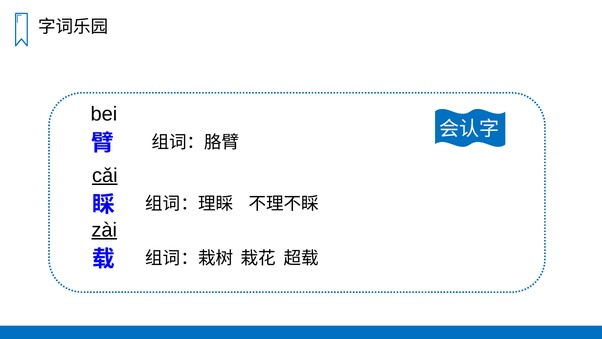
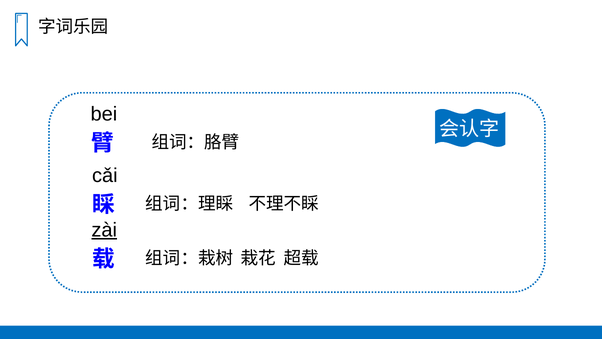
cǎi underline: present -> none (105, 175)
